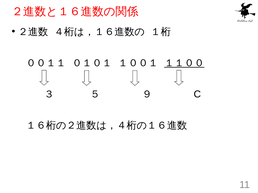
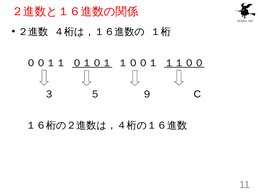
０１０１ underline: none -> present (92, 63)
